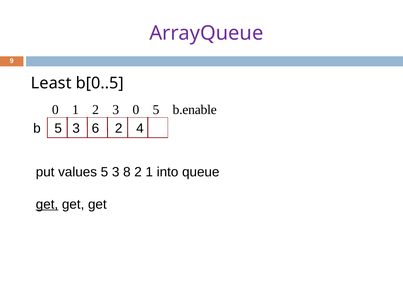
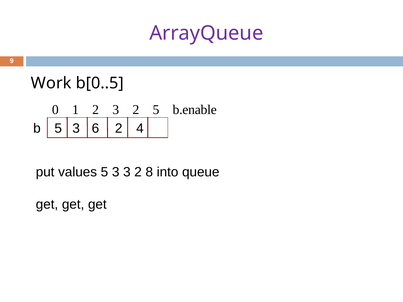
Least: Least -> Work (51, 83)
2 3 0: 0 -> 2 (136, 110)
3 8: 8 -> 3 (127, 172)
2 1: 1 -> 8 (149, 172)
get underline: present -> none (47, 204)
